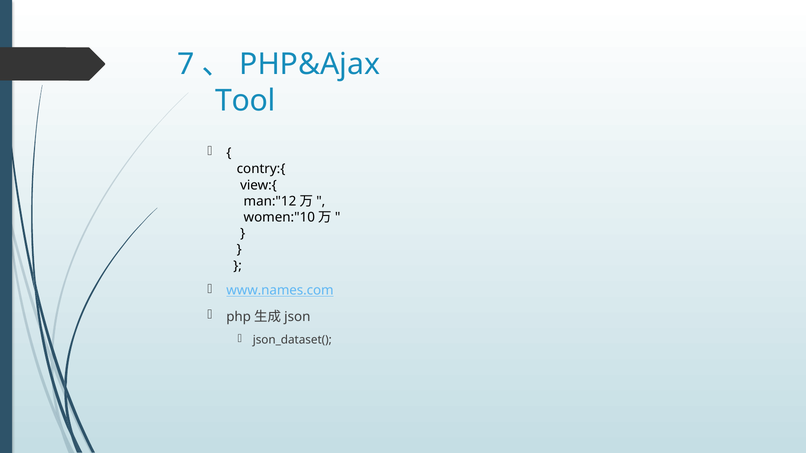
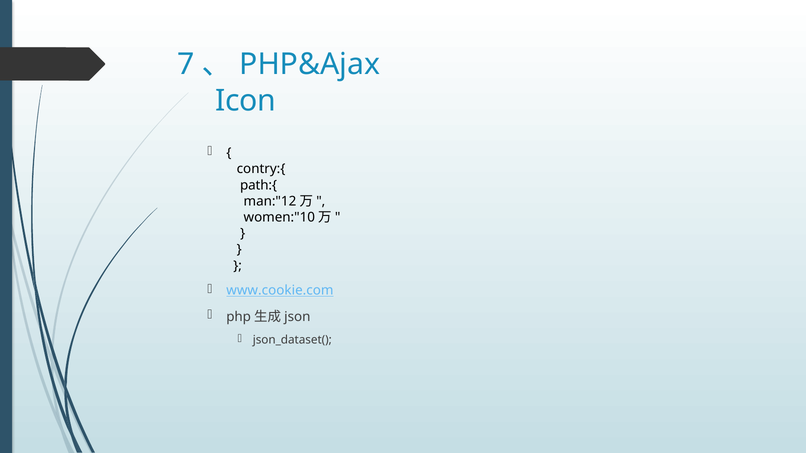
Tool: Tool -> Icon (246, 101)
view:{: view:{ -> path:{ (259, 185)
www.names.com: www.names.com -> www.cookie.com (280, 290)
